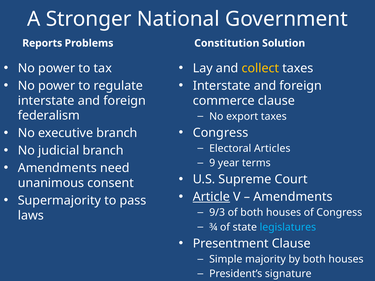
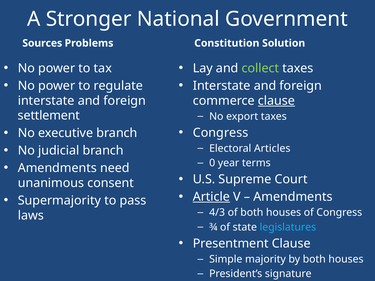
Reports: Reports -> Sources (42, 43)
collect colour: yellow -> light green (260, 68)
clause underline: none -> present (276, 101)
federalism: federalism -> settlement (49, 116)
9: 9 -> 0 (212, 163)
9/3: 9/3 -> 4/3 (217, 213)
